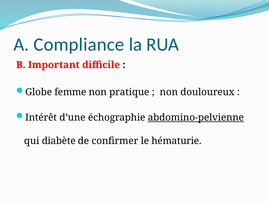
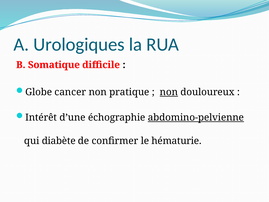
Compliance: Compliance -> Urologiques (79, 44)
Important: Important -> Somatique (54, 65)
femme: femme -> cancer (70, 92)
non underline: none -> present (169, 92)
